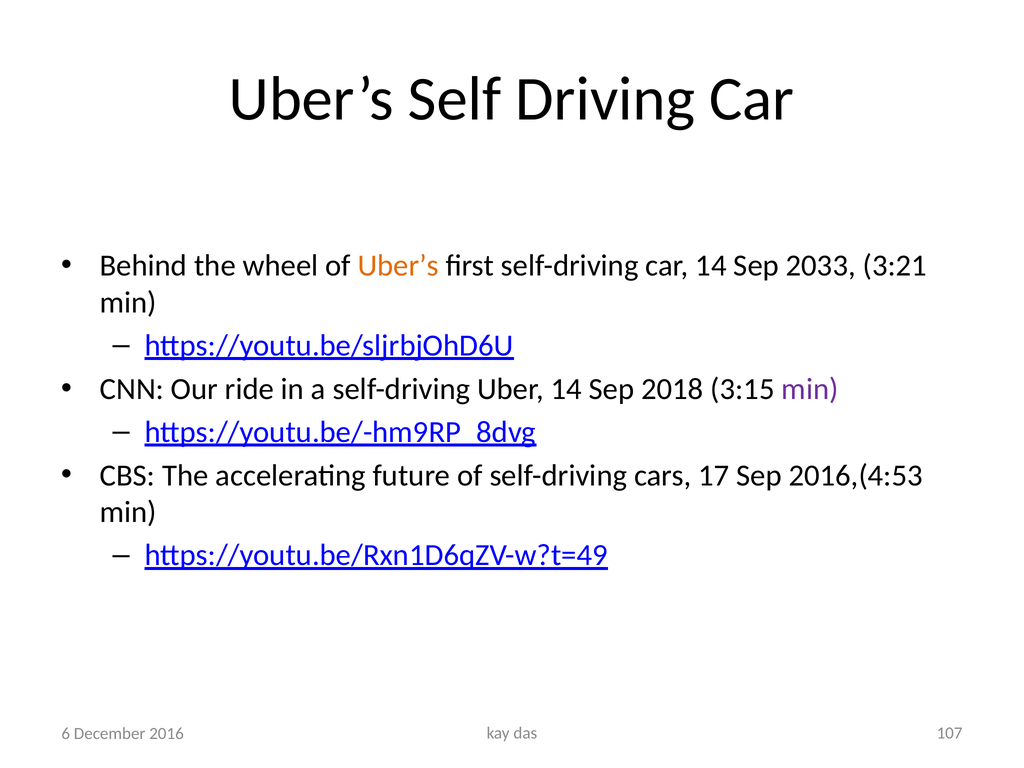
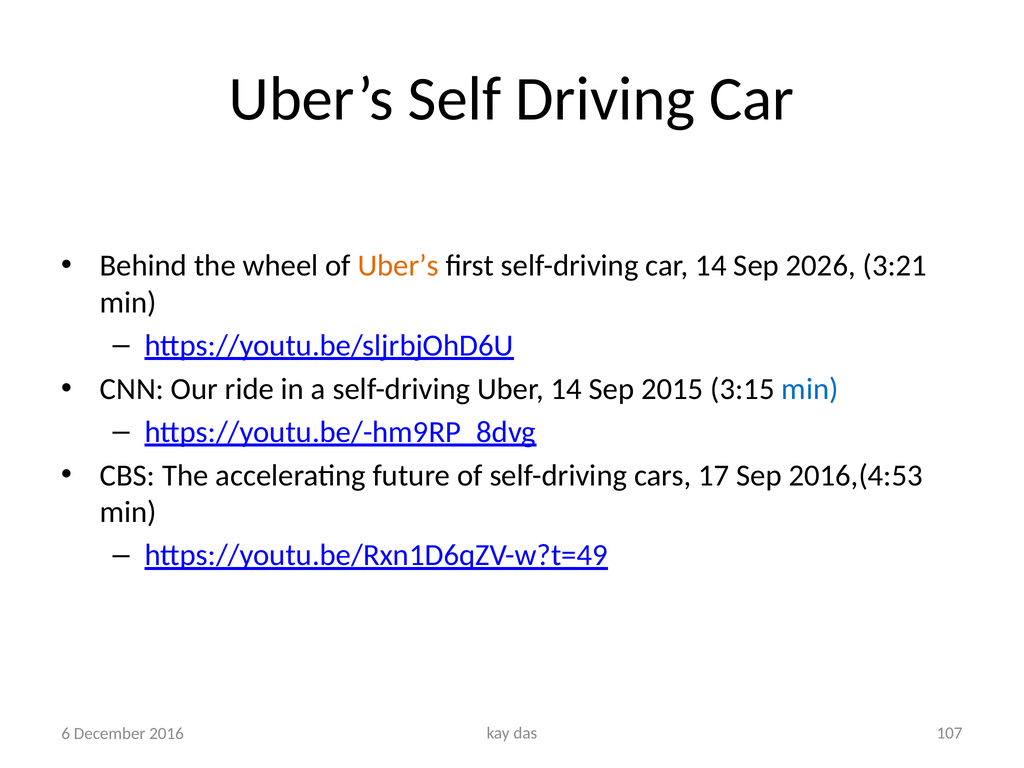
2033: 2033 -> 2026 (821, 266)
2018: 2018 -> 2015 (672, 389)
min colour: purple -> blue (810, 389)
